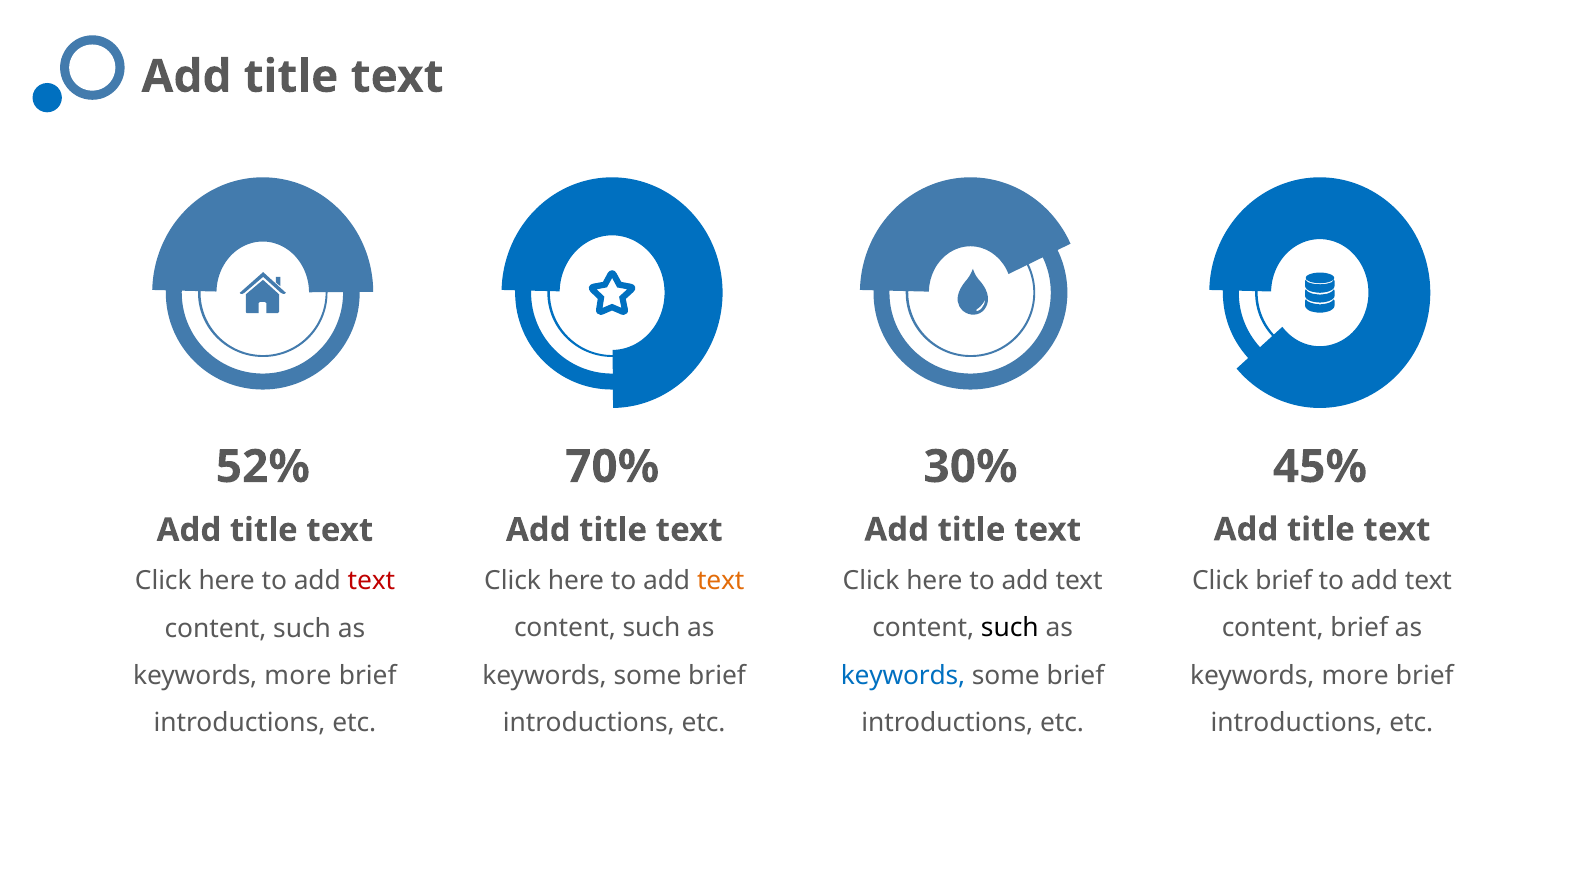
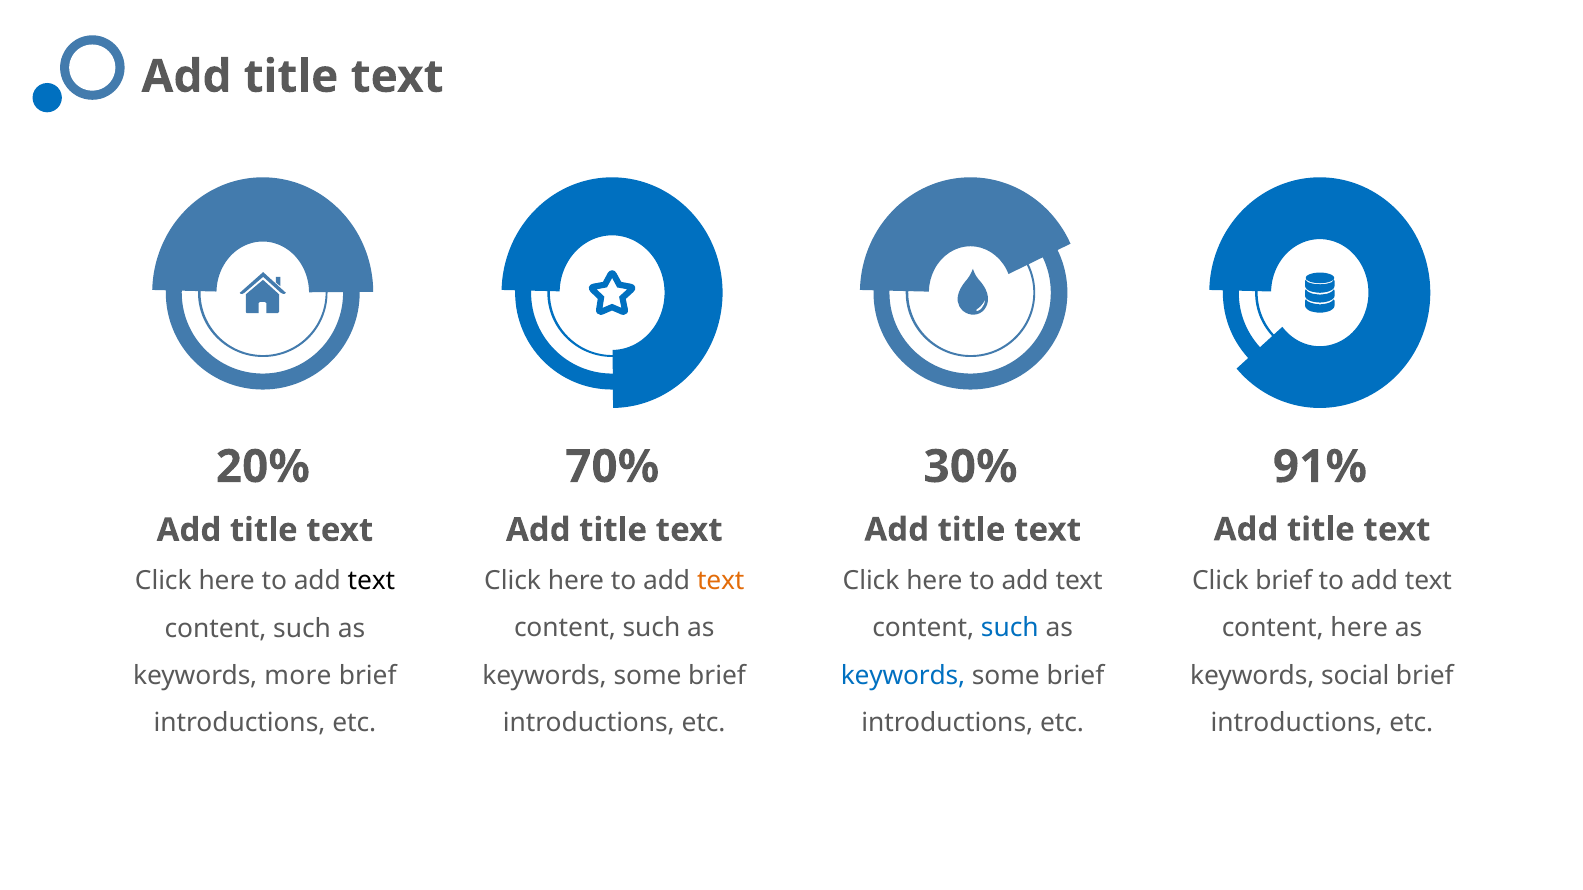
52%: 52% -> 20% (263, 467)
45%: 45% -> 91% (1320, 467)
text colour: red -> black (371, 581)
content brief: brief -> here (1359, 628)
such colour: black -> blue (1010, 628)
more: more -> social (1355, 676)
